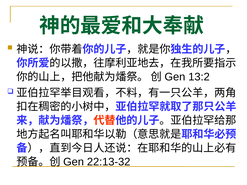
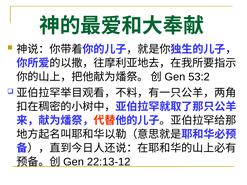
13:2: 13:2 -> 53:2 (199, 77)
22:13-32: 22:13-32 -> 22:13-12 (109, 162)
